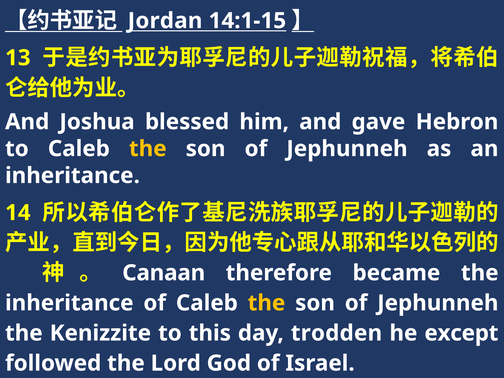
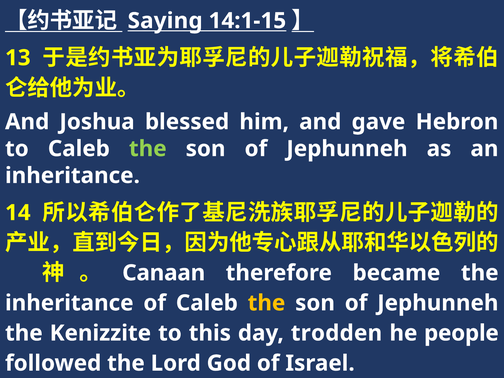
Jordan: Jordan -> Saying (165, 21)
the colour: yellow -> light green (148, 149)
except: except -> people (461, 333)
